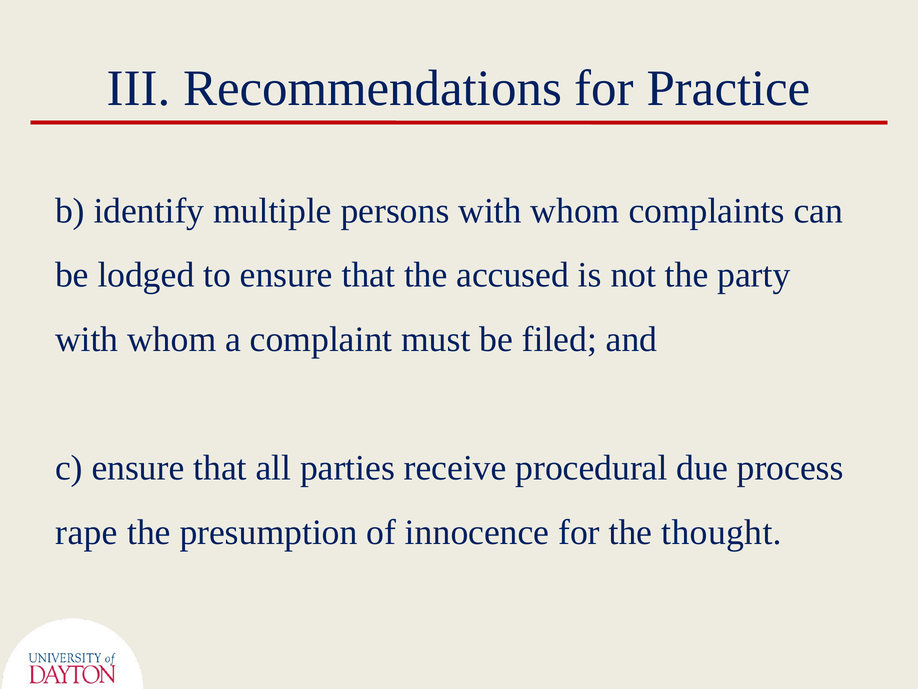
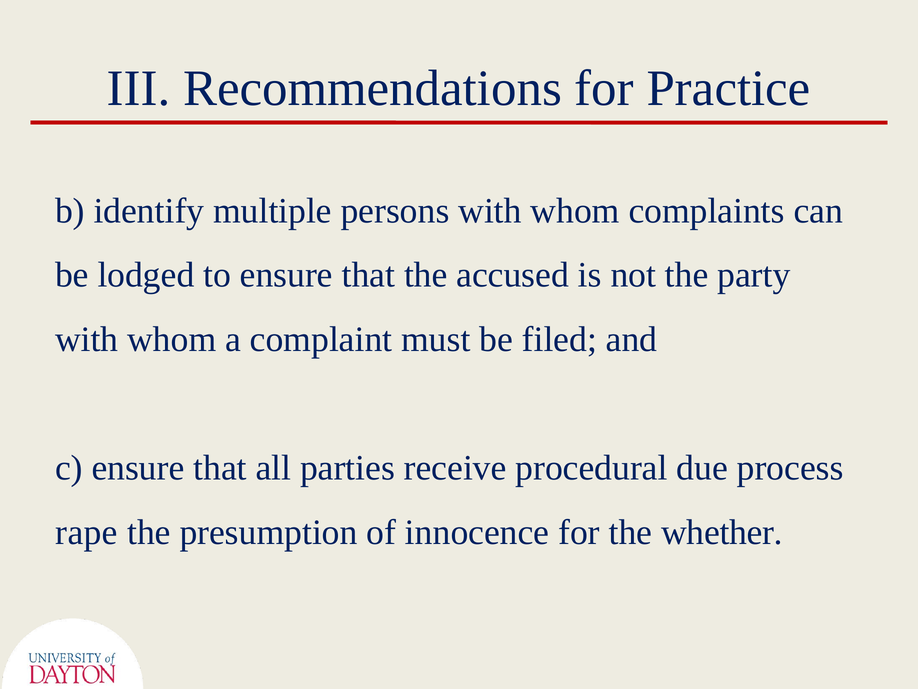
thought: thought -> whether (722, 532)
